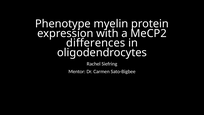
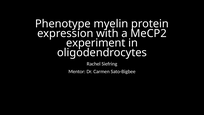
differences: differences -> experiment (96, 43)
